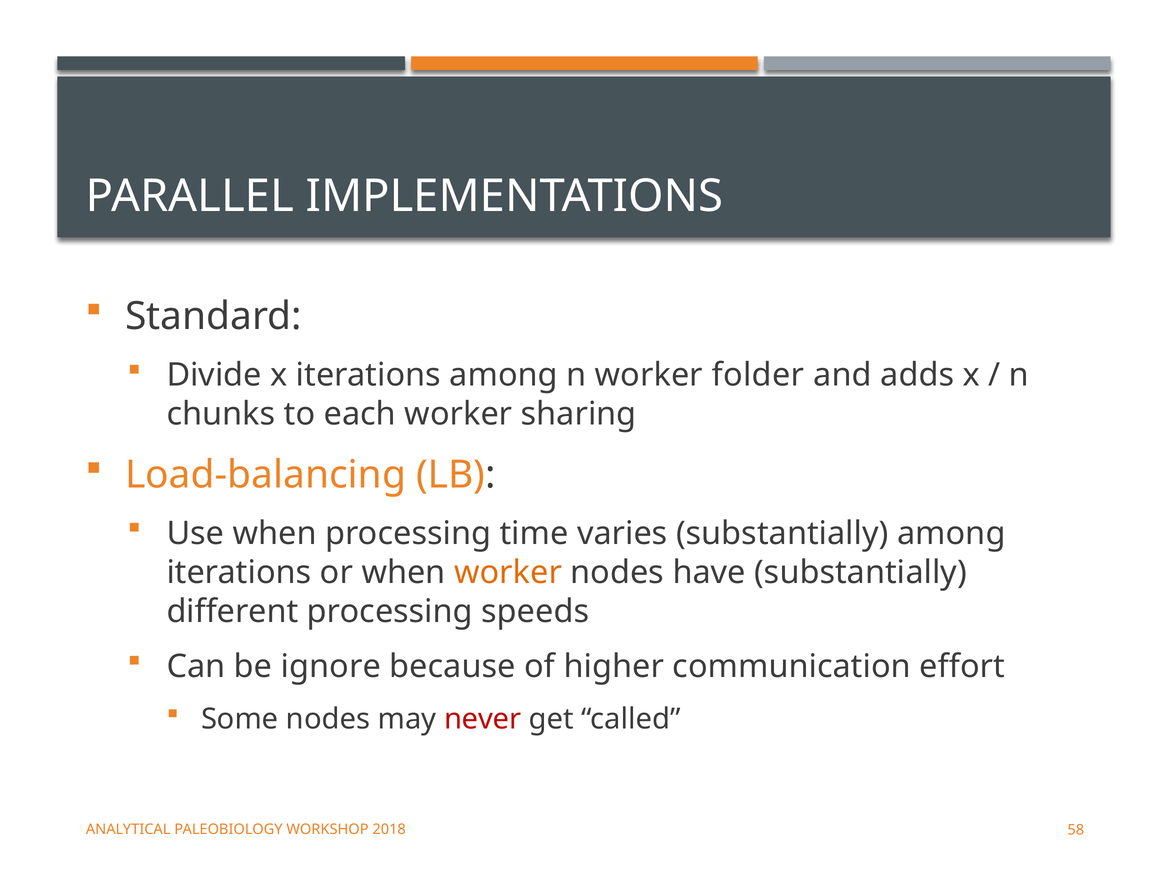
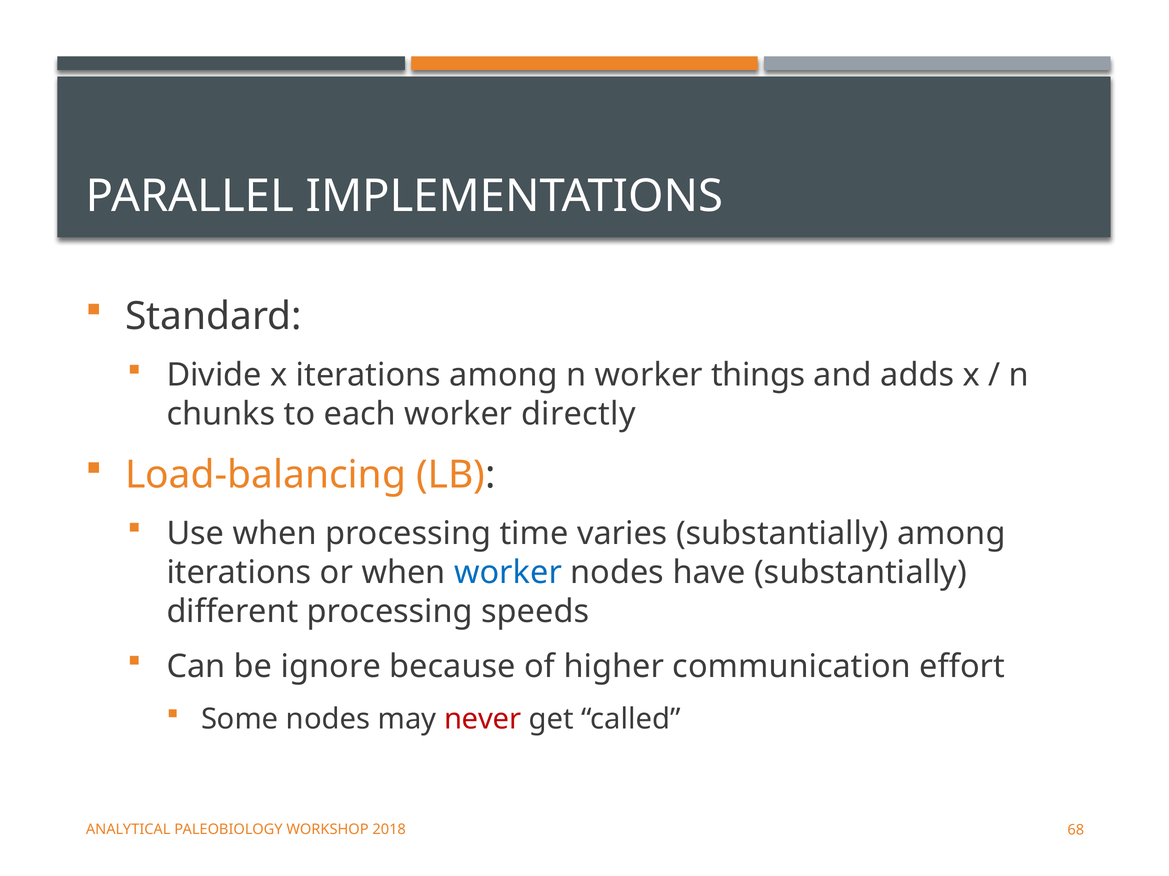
folder: folder -> things (758, 375)
sharing: sharing -> directly (578, 414)
worker colour: orange -> blue (508, 573)
58: 58 -> 68 (1076, 831)
